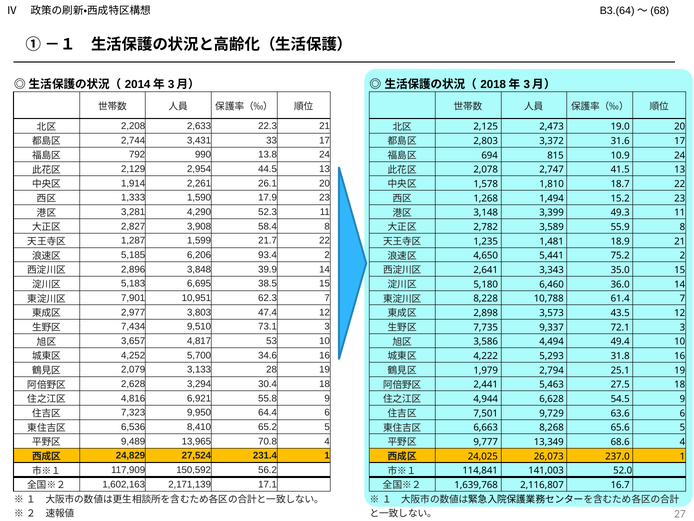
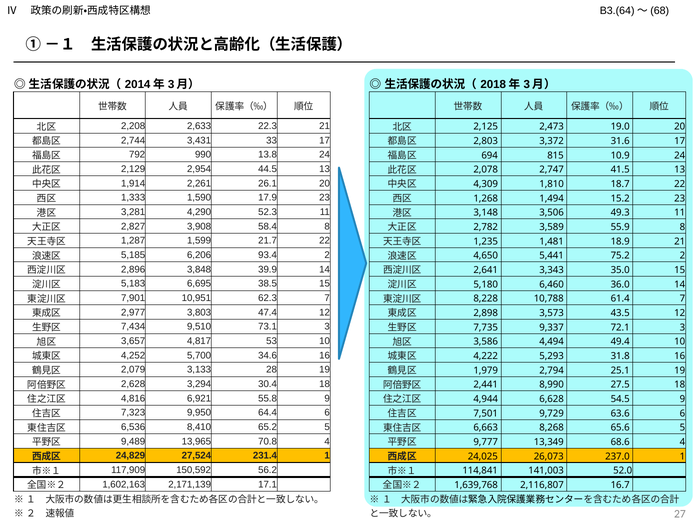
1,578: 1,578 -> 4,309 (486, 184)
3,399: 3,399 -> 3,506 (552, 213)
5,463: 5,463 -> 8,990 (552, 384)
